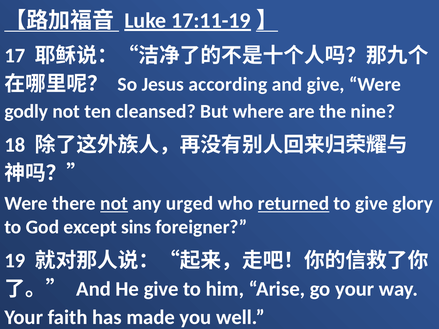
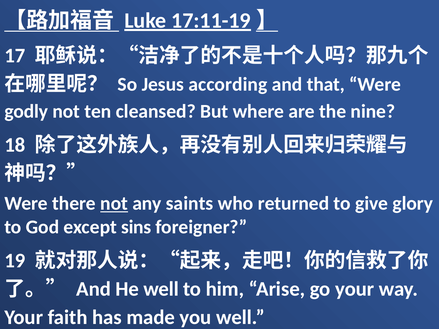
and give: give -> that (326, 84)
urged: urged -> saints (190, 204)
returned underline: present -> none (294, 204)
He give: give -> well (161, 289)
